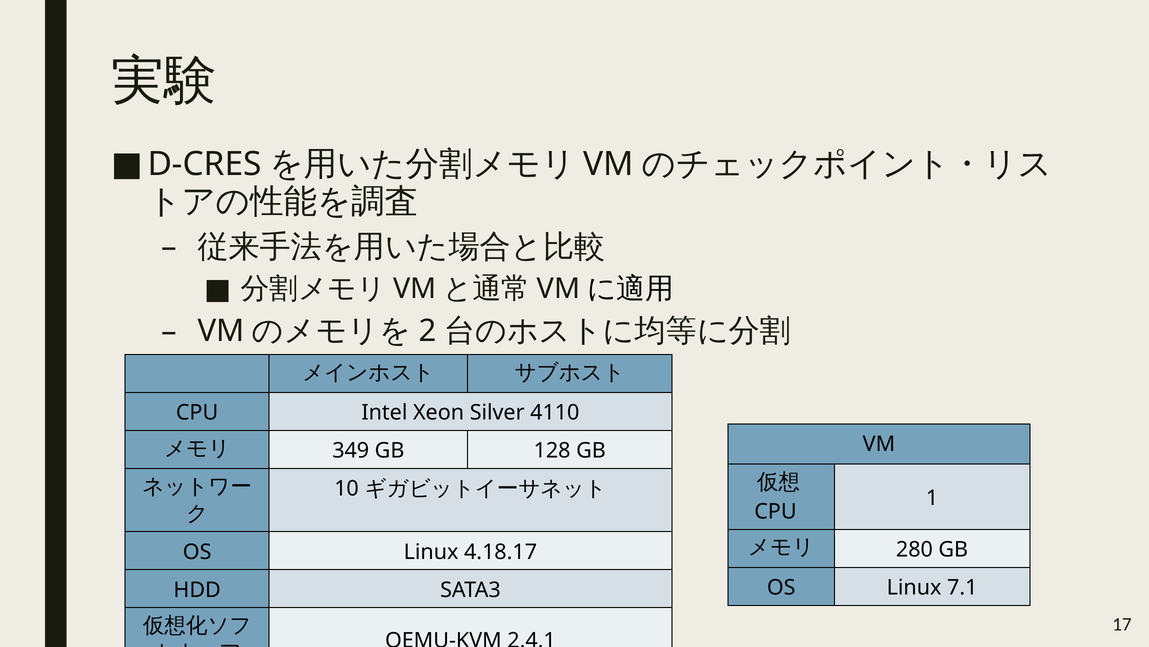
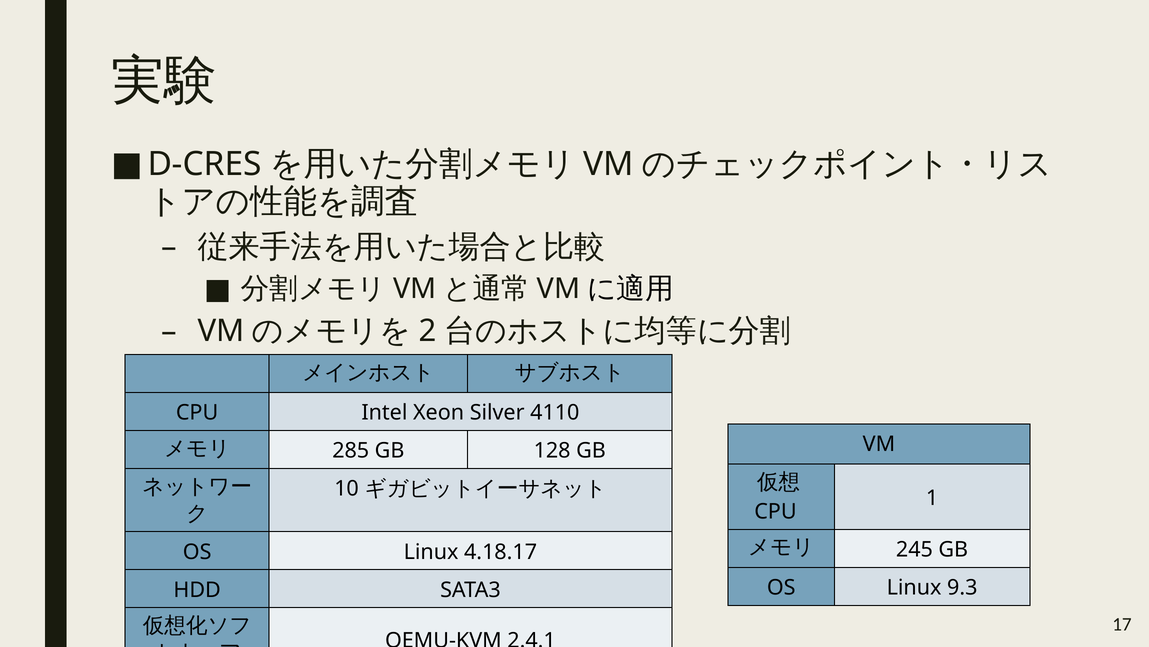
349: 349 -> 285 (351, 450)
280: 280 -> 245 (914, 549)
7.1: 7.1 -> 9.3 (962, 587)
